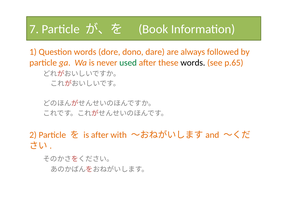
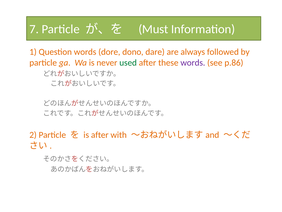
Book: Book -> Must (153, 29)
words colour: black -> purple (193, 63)
p.65: p.65 -> p.86 (234, 63)
